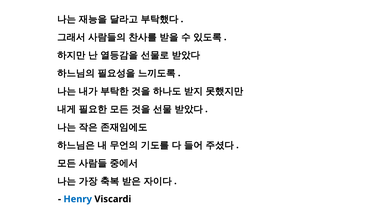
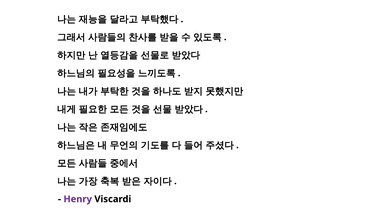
Henry colour: blue -> purple (78, 200)
